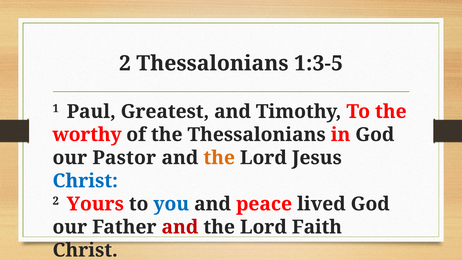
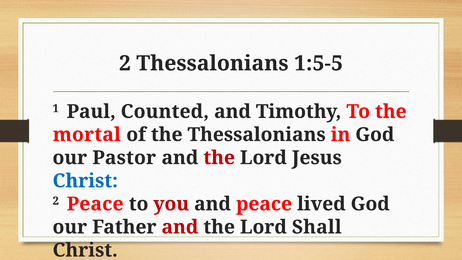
1:3-5: 1:3-5 -> 1:5-5 (318, 63)
Greatest: Greatest -> Counted (165, 112)
worthy: worthy -> mortal (87, 135)
the colour: orange -> red (219, 158)
2 Yours: Yours -> Peace (95, 204)
you colour: blue -> red (171, 204)
Faith: Faith -> Shall (317, 227)
